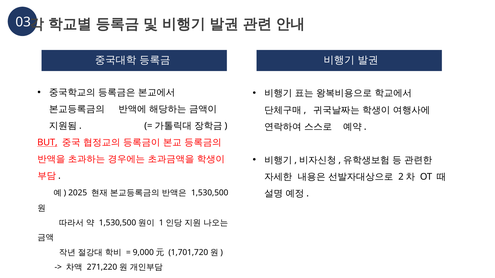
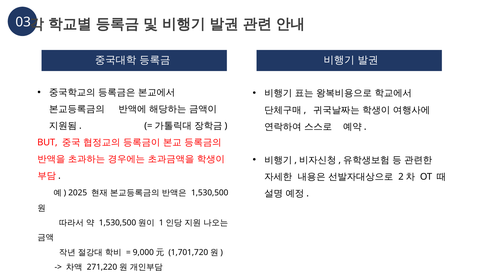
BUT underline: present -> none (47, 143)
